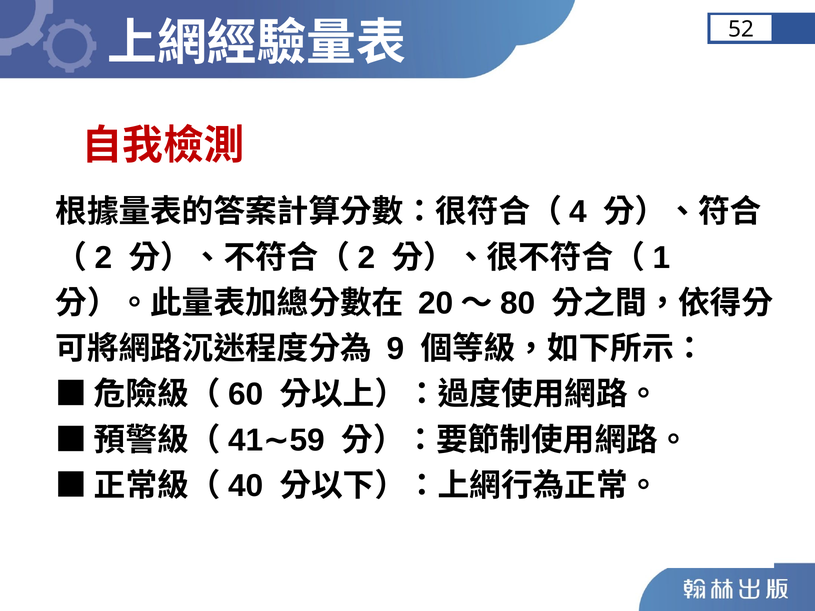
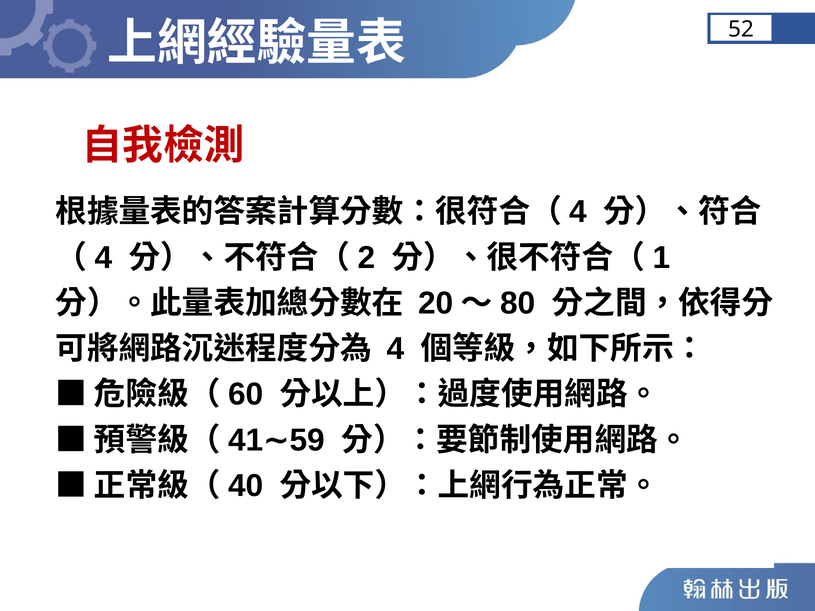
2: 2 -> 4 (103, 258)
9: 9 -> 4 (395, 349)
